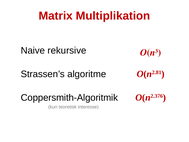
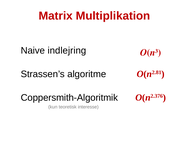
rekursive: rekursive -> indlejring (67, 50)
